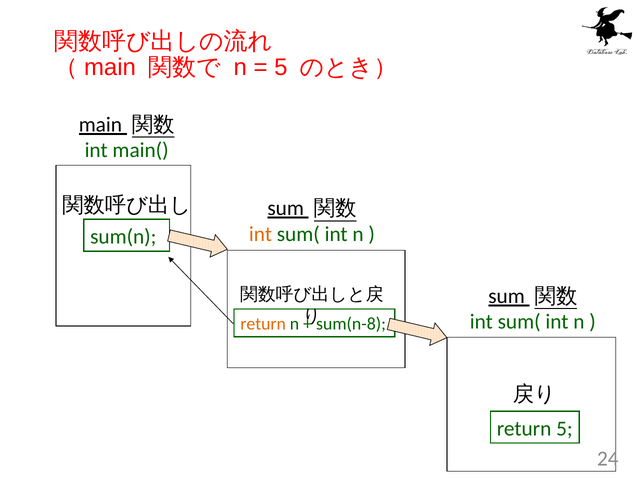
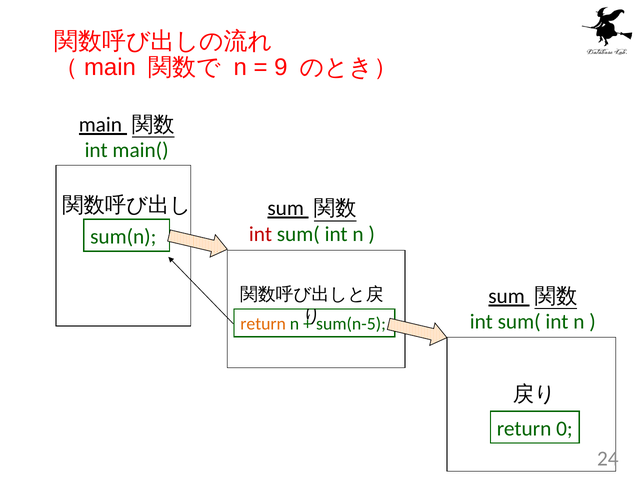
5: 5 -> 9 (281, 67)
int colour: orange -> red (261, 234)
sum(n-8: sum(n-8 -> sum(n-5 (351, 324)
return 5: 5 -> 0 (564, 428)
